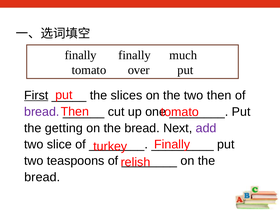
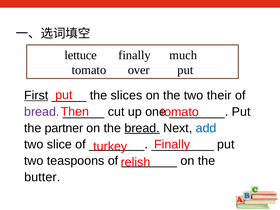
finally: finally -> lettuce (81, 55)
two then: then -> their (219, 95)
getting: getting -> partner (64, 128)
bread underline: none -> present (142, 128)
add colour: purple -> blue (206, 128)
bread: bread -> butter (42, 177)
